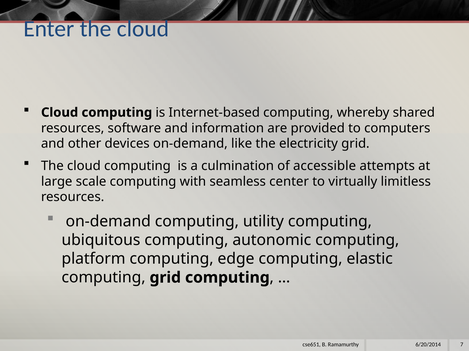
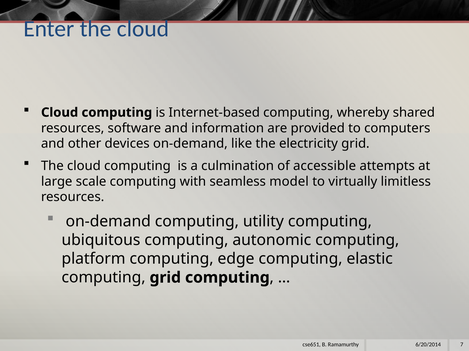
center: center -> model (289, 182)
